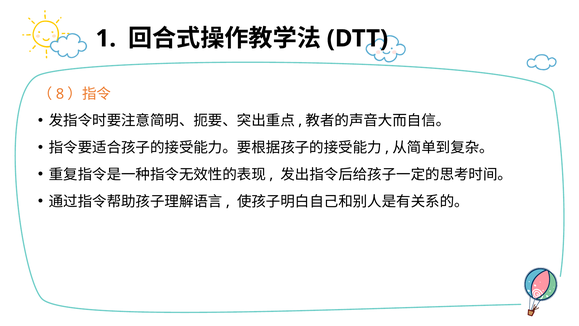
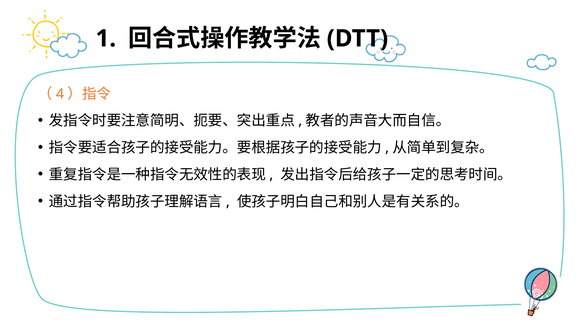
8: 8 -> 4 (60, 94)
